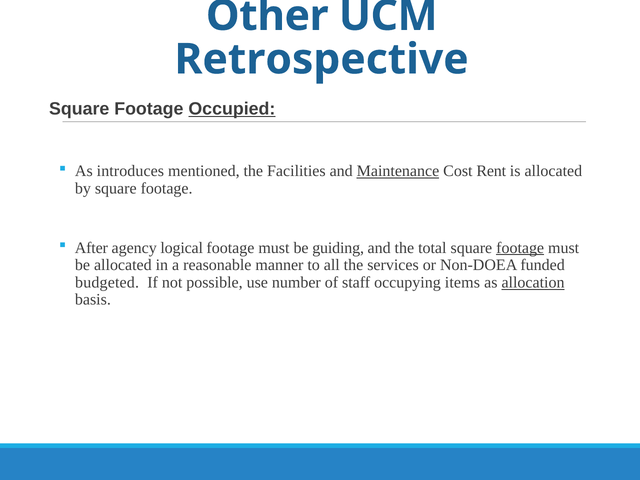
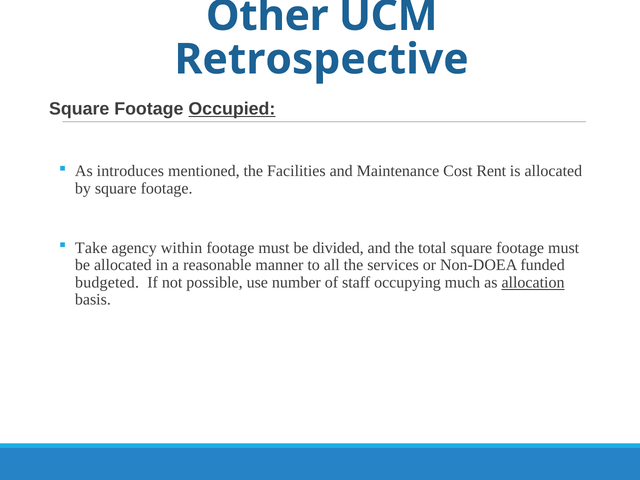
Maintenance underline: present -> none (398, 171)
After: After -> Take (91, 248)
logical: logical -> within (182, 248)
guiding: guiding -> divided (338, 248)
footage underline: present -> none (520, 248)
items: items -> much (462, 282)
